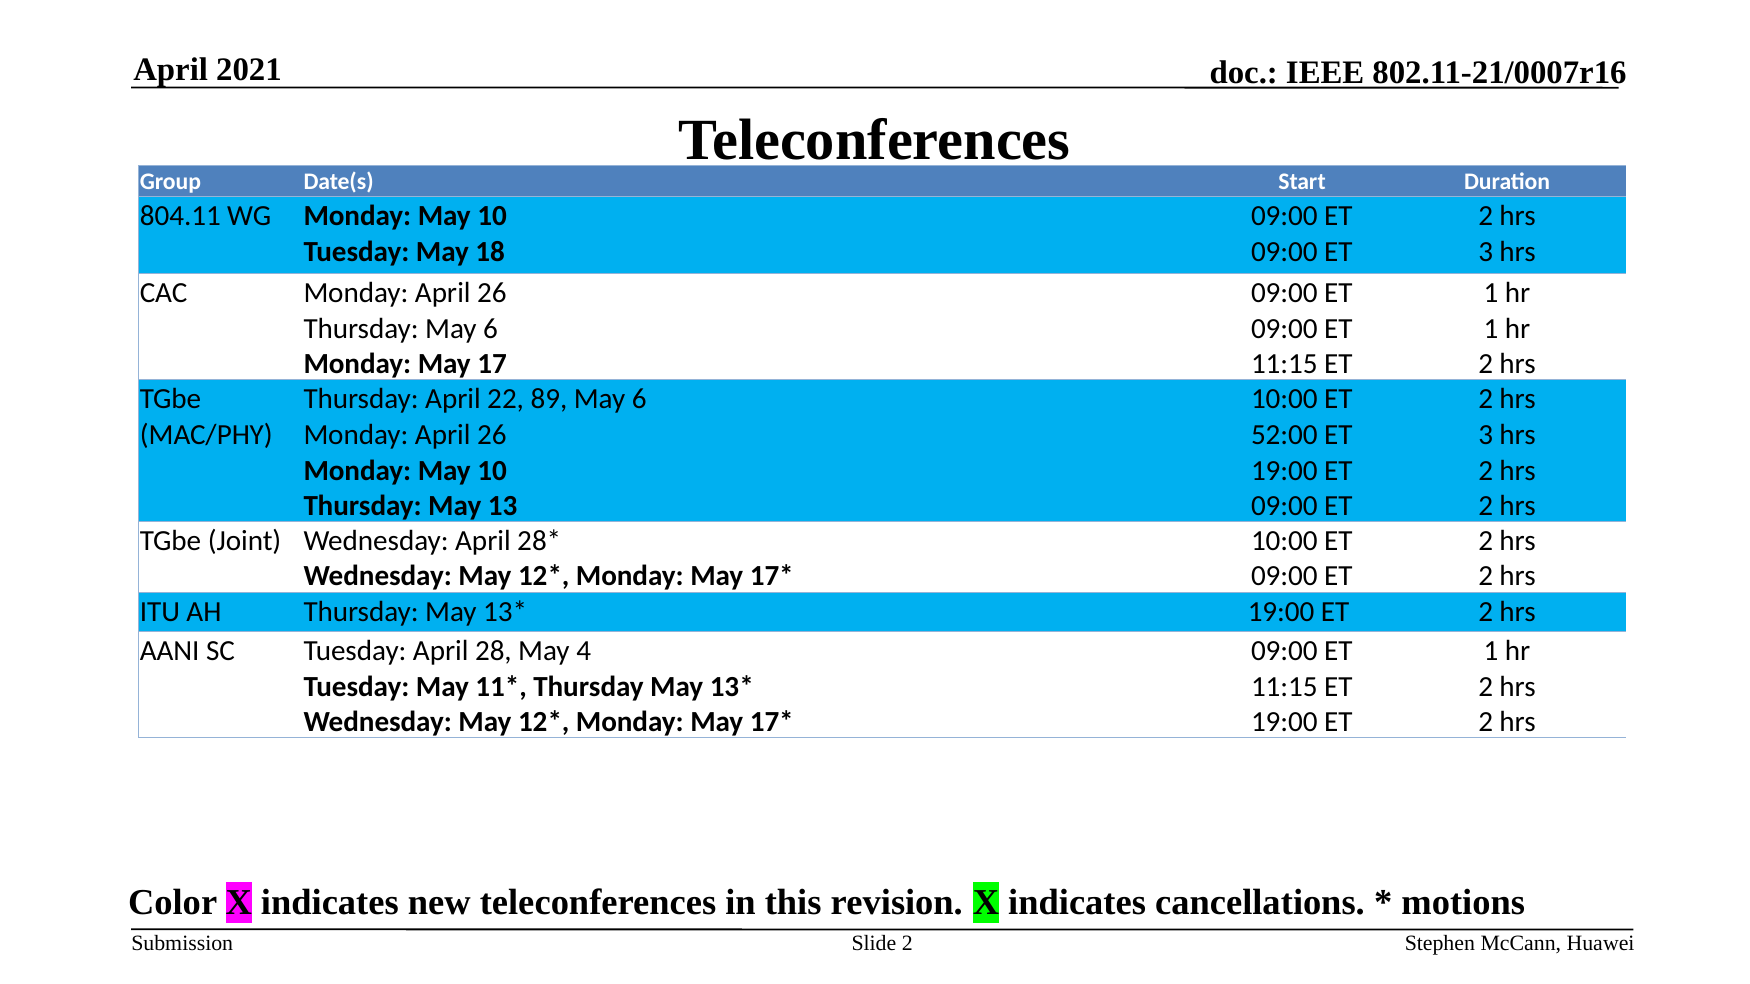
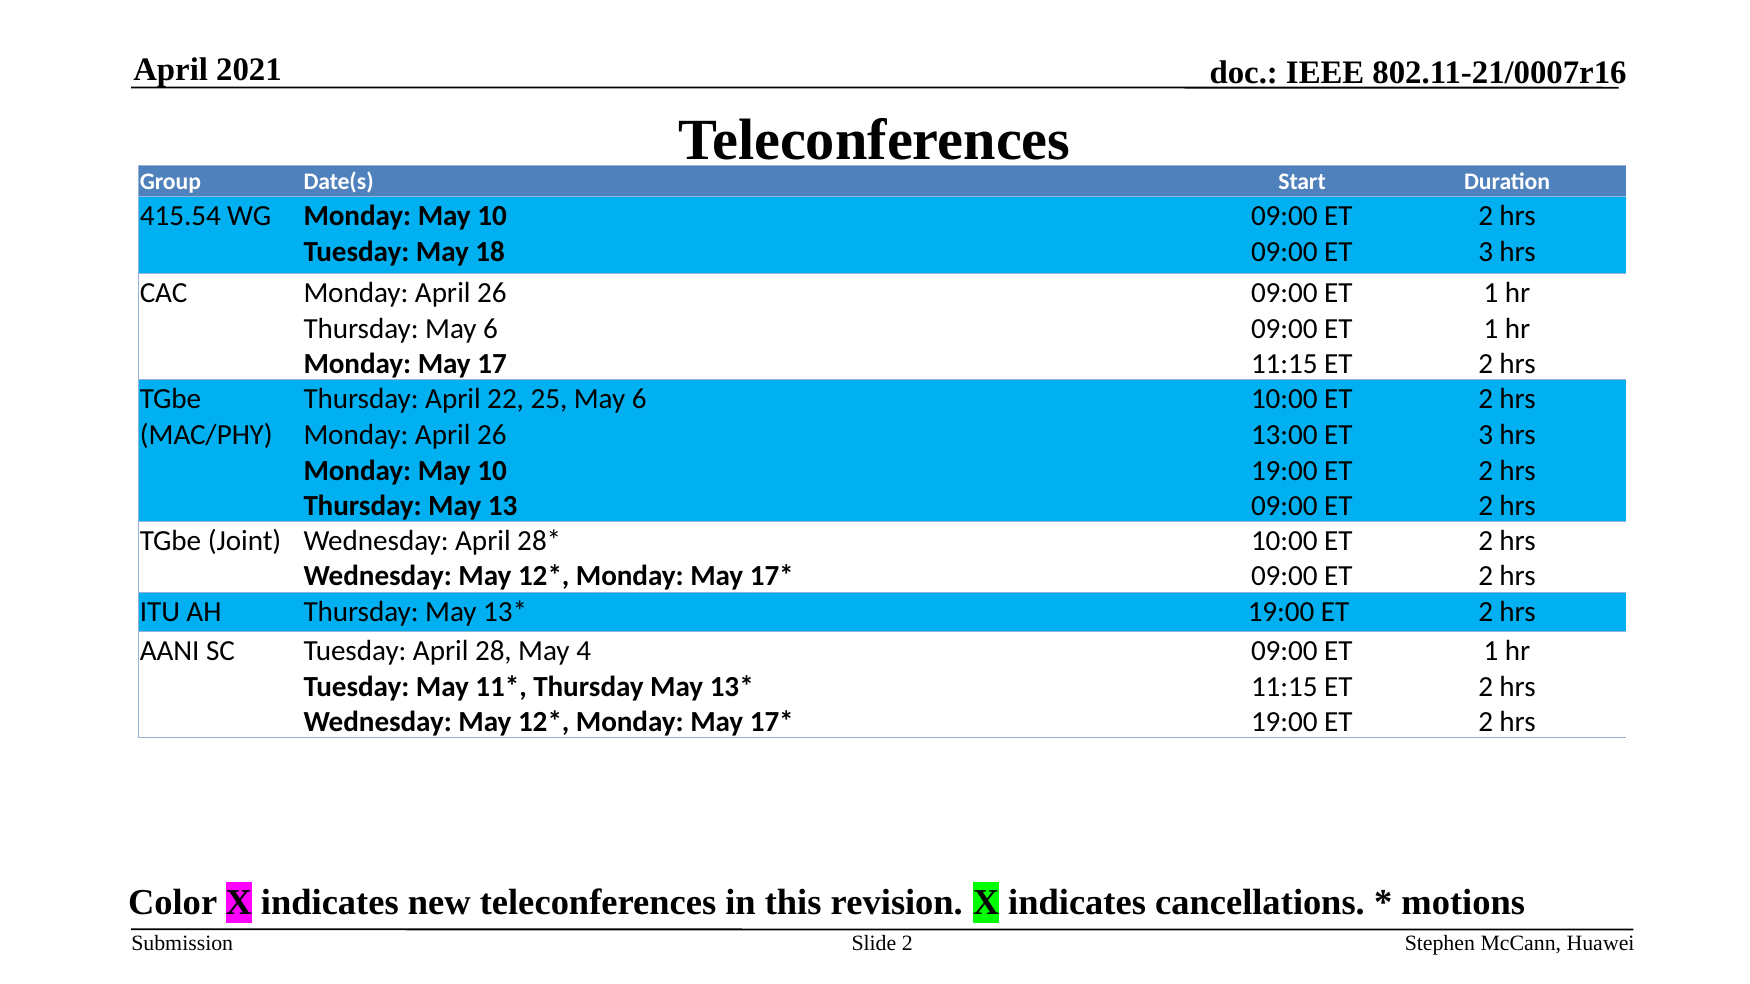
804.11: 804.11 -> 415.54 (180, 216)
89: 89 -> 25 (549, 399)
52:00: 52:00 -> 13:00 (1284, 435)
